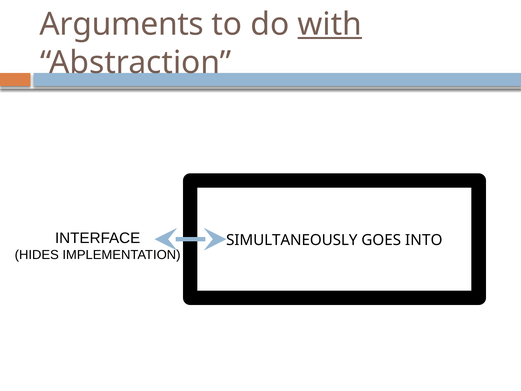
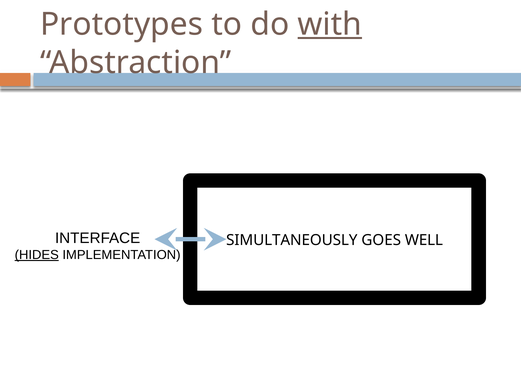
Arguments: Arguments -> Prototypes (122, 24)
INTO: INTO -> WELL (424, 240)
HIDES underline: none -> present (37, 255)
